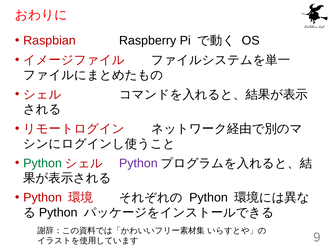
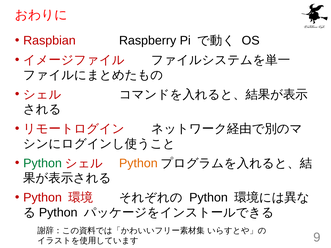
Python colour: purple -> orange (138, 163)
